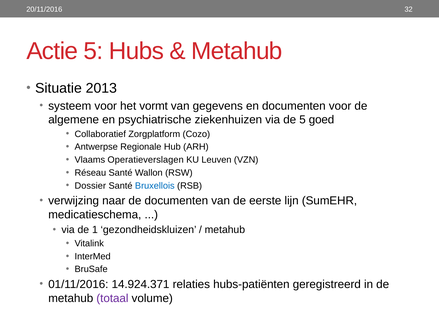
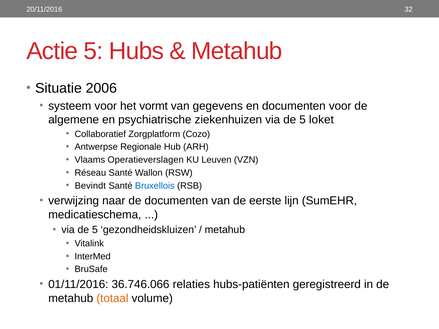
2013: 2013 -> 2006 (101, 88)
goed: goed -> loket (321, 120)
Dossier: Dossier -> Bevindt (90, 186)
1: 1 -> 5 (95, 230)
14.924.371: 14.924.371 -> 36.746.066 (141, 285)
totaal colour: purple -> orange (112, 298)
